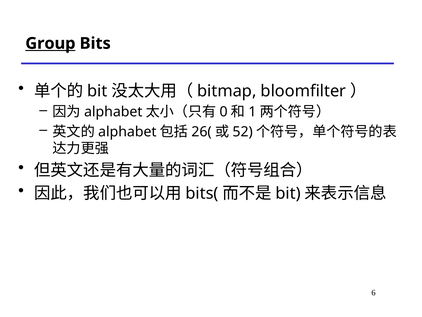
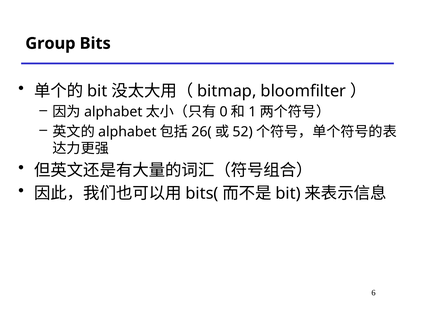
Group underline: present -> none (50, 43)
